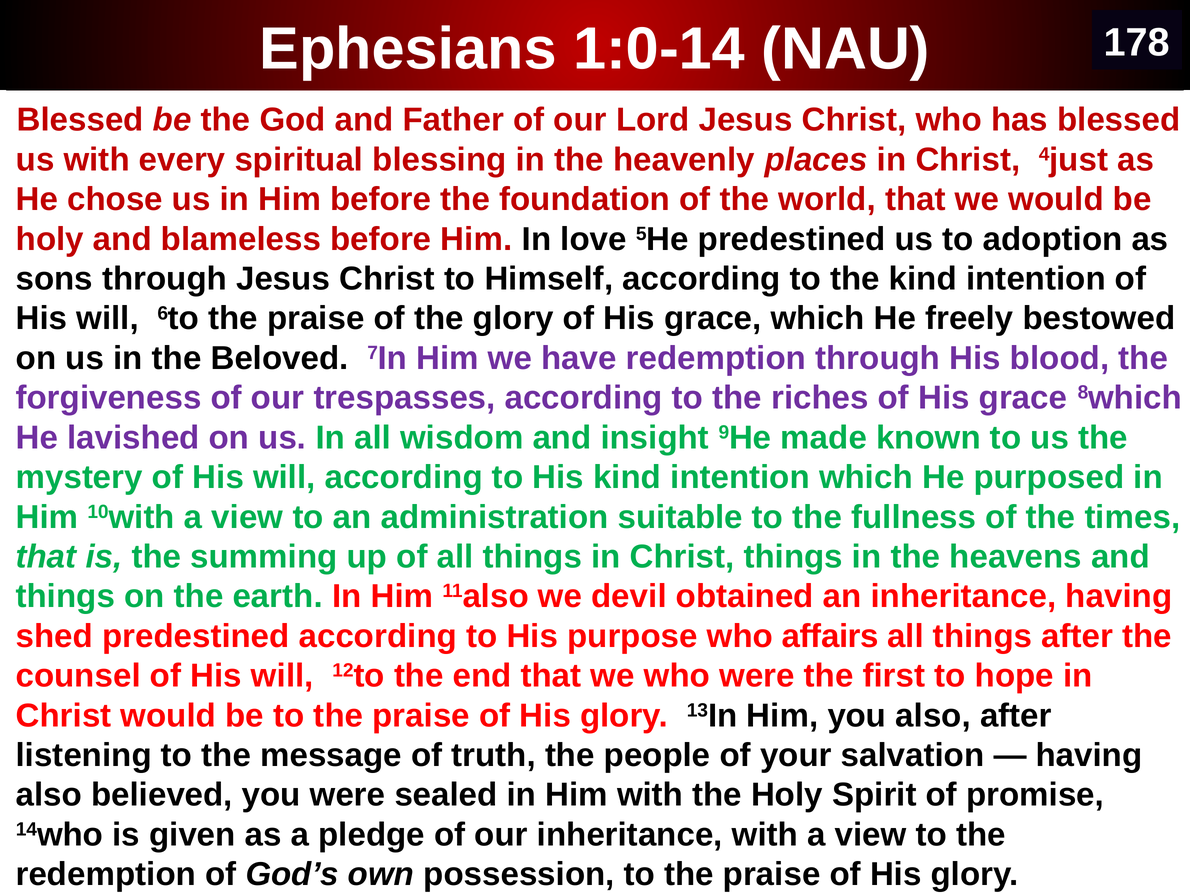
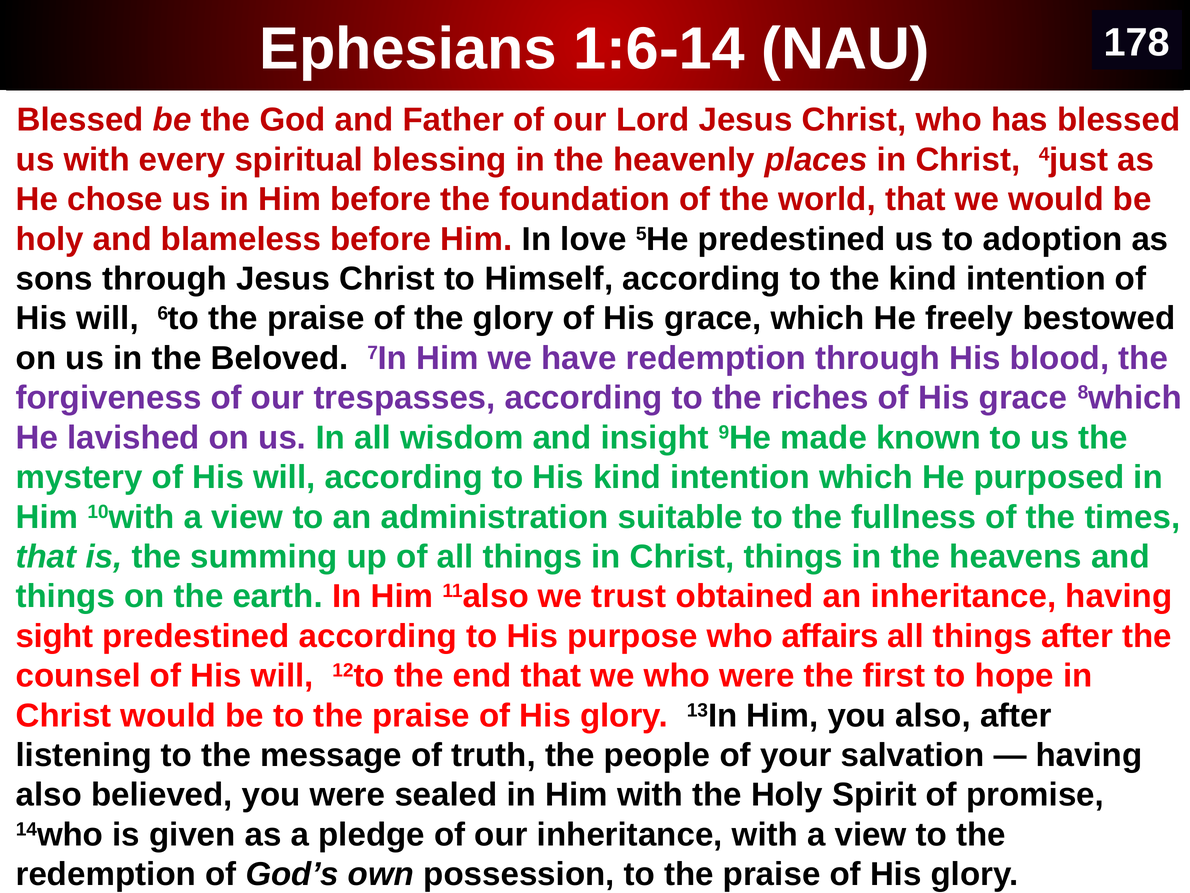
1:0-14: 1:0-14 -> 1:6-14 (659, 49)
devil: devil -> trust (629, 596)
shed: shed -> sight (55, 636)
